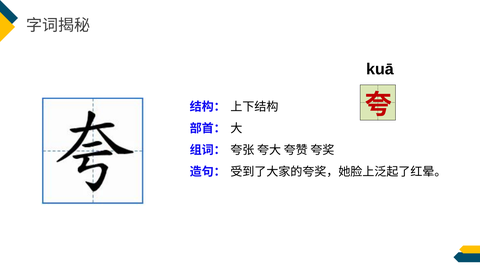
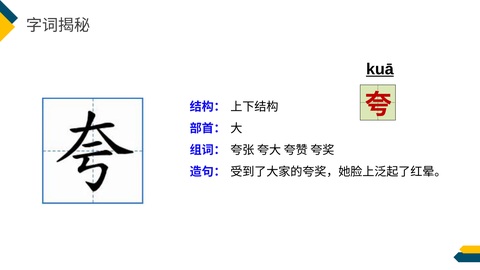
kuā underline: none -> present (380, 69)
